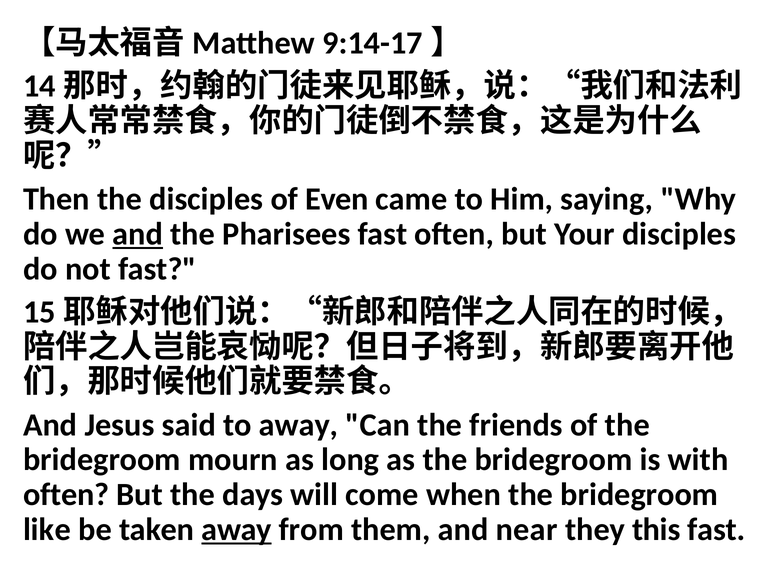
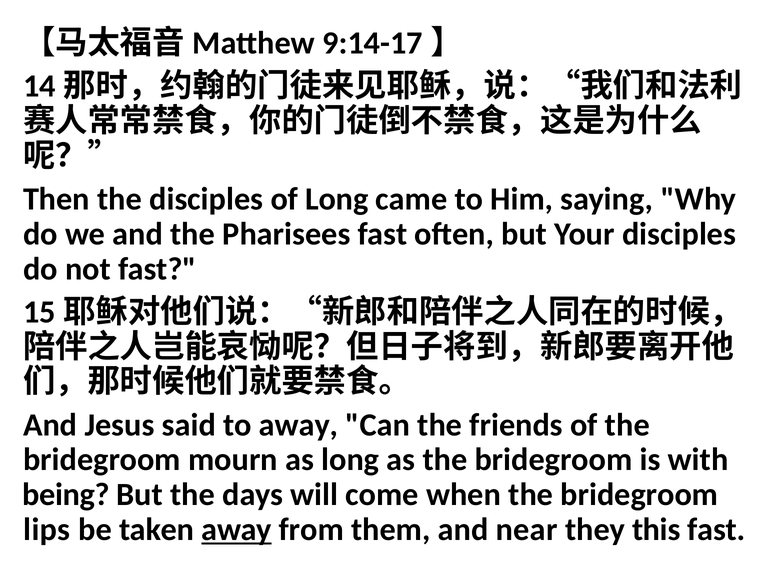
of Even: Even -> Long (337, 199)
and underline: present -> none (138, 234)
often: often -> being (66, 495)
like: like -> lips (47, 530)
